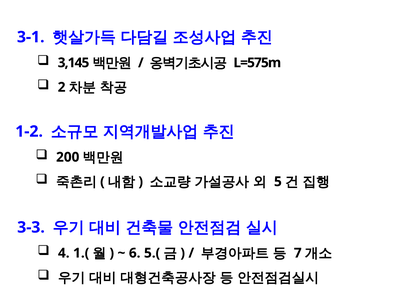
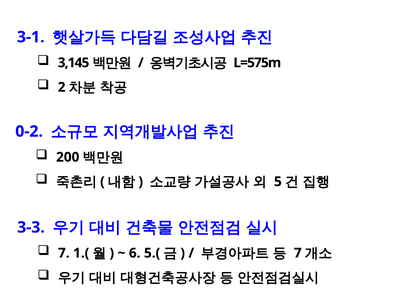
1-2: 1-2 -> 0-2 (29, 131)
4: 4 -> 7 (64, 253)
